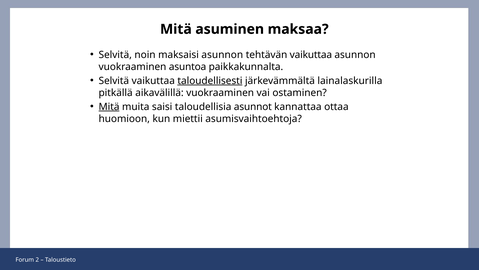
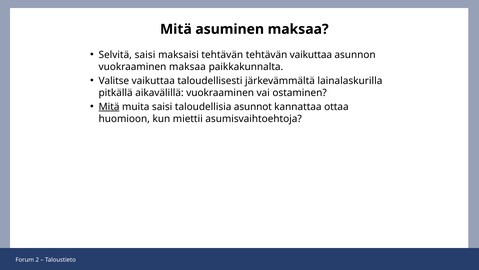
Selvitä noin: noin -> saisi (145, 55)
maksaisi asunnon: asunnon -> tehtävän (222, 55)
vuokraaminen asuntoa: asuntoa -> maksaa (187, 67)
Selvitä: Selvitä -> Valitse (114, 81)
taloudellisesti underline: present -> none (210, 81)
